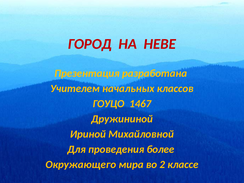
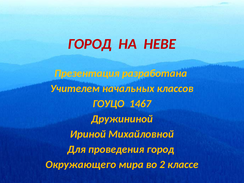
проведения более: более -> город (160, 149)
